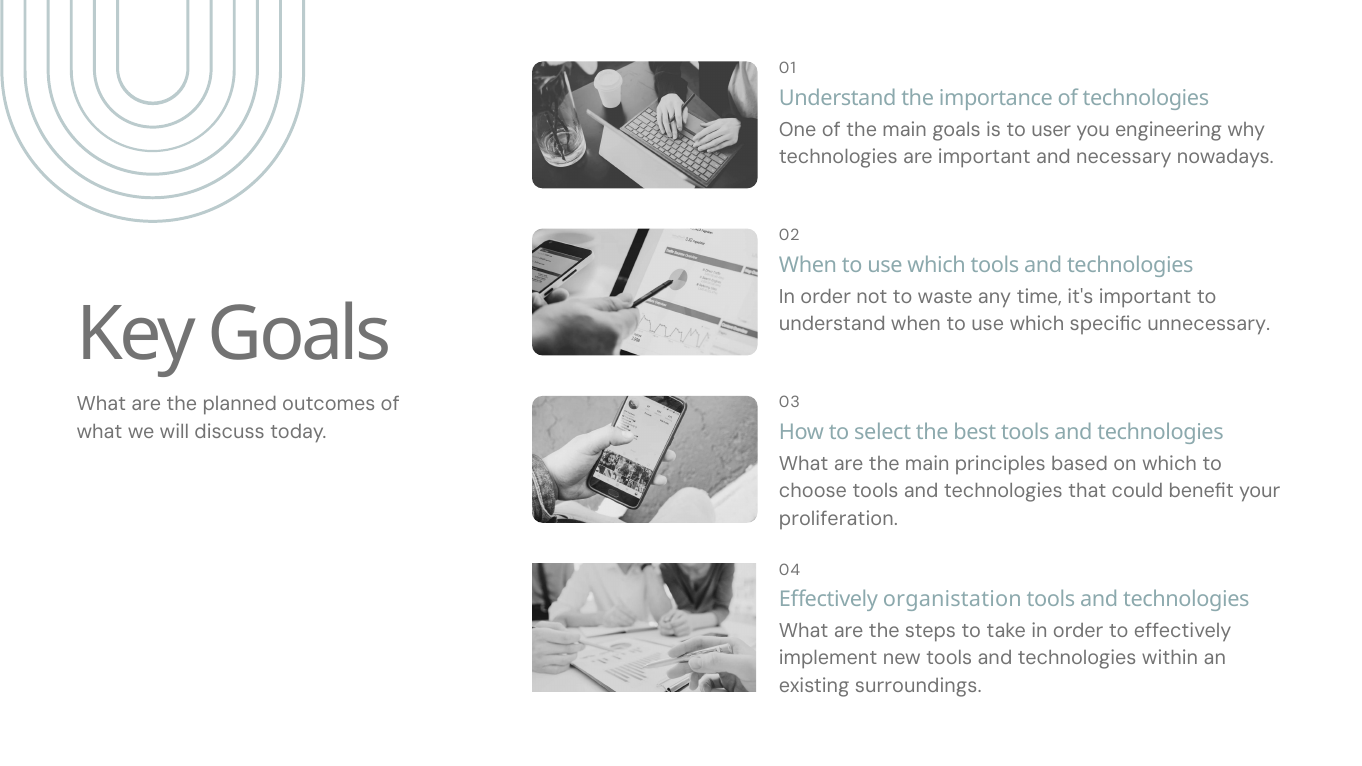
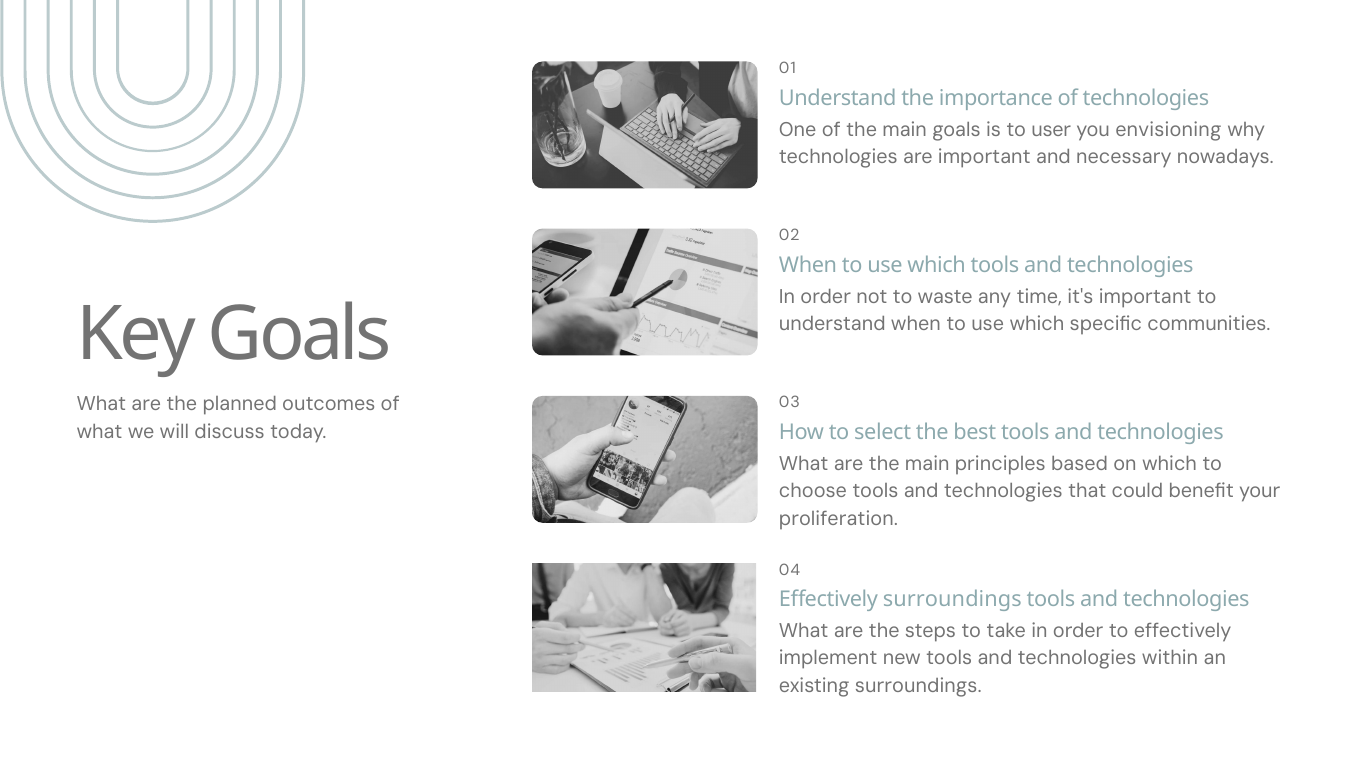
engineering: engineering -> envisioning (1168, 130)
unnecessary: unnecessary -> communities (1209, 324)
Effectively organistation: organistation -> surroundings (952, 600)
